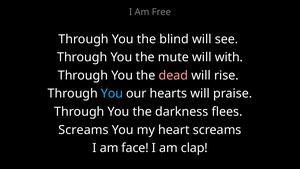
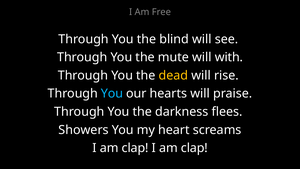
dead colour: pink -> yellow (173, 75)
Screams: Screams -> Showers (84, 130)
face: face -> clap (135, 148)
